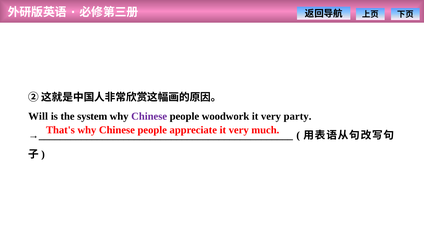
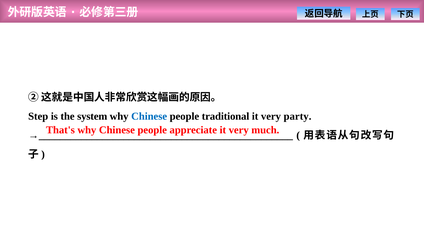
Will: Will -> Step (38, 117)
Chinese colour: purple -> blue (149, 117)
woodwork: woodwork -> traditional (226, 117)
